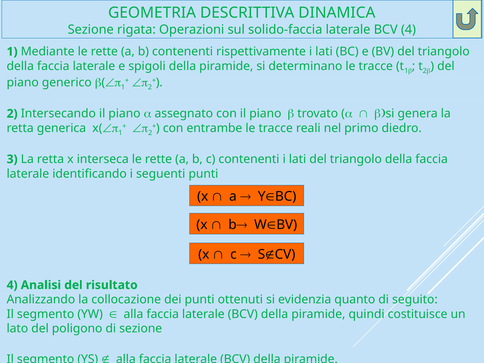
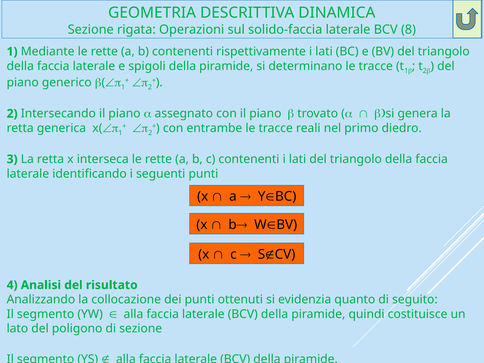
BCV 4: 4 -> 8 (408, 29)
